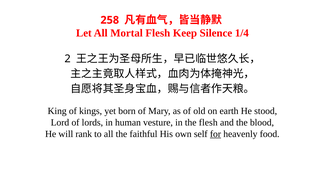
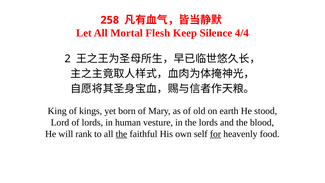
1/4: 1/4 -> 4/4 (242, 33)
the flesh: flesh -> lords (208, 122)
the underline: none -> present (121, 134)
